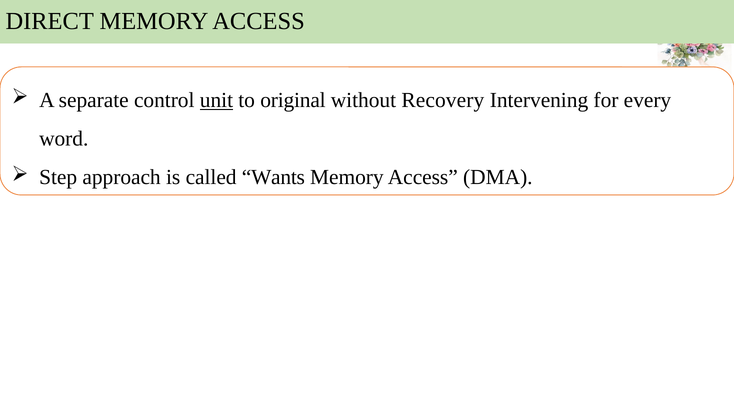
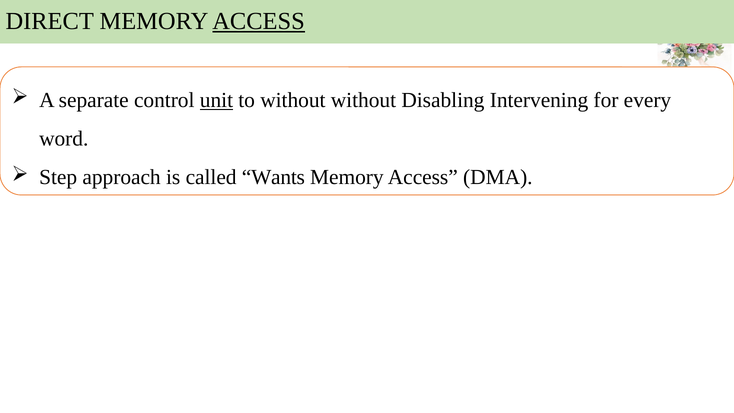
ACCESS underline: none -> present (259, 21)
to original: original -> without (293, 100)
Recovery: Recovery -> Disabling (443, 100)
